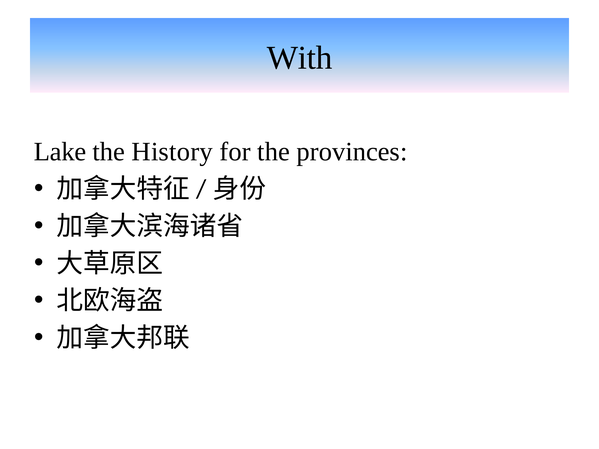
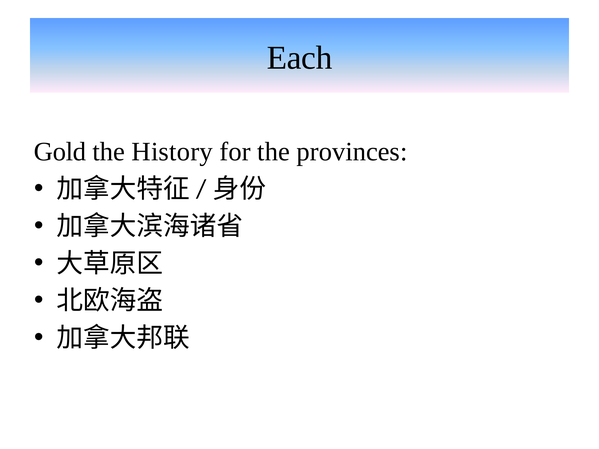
With: With -> Each (300, 58)
Lake: Lake -> Gold (60, 152)
